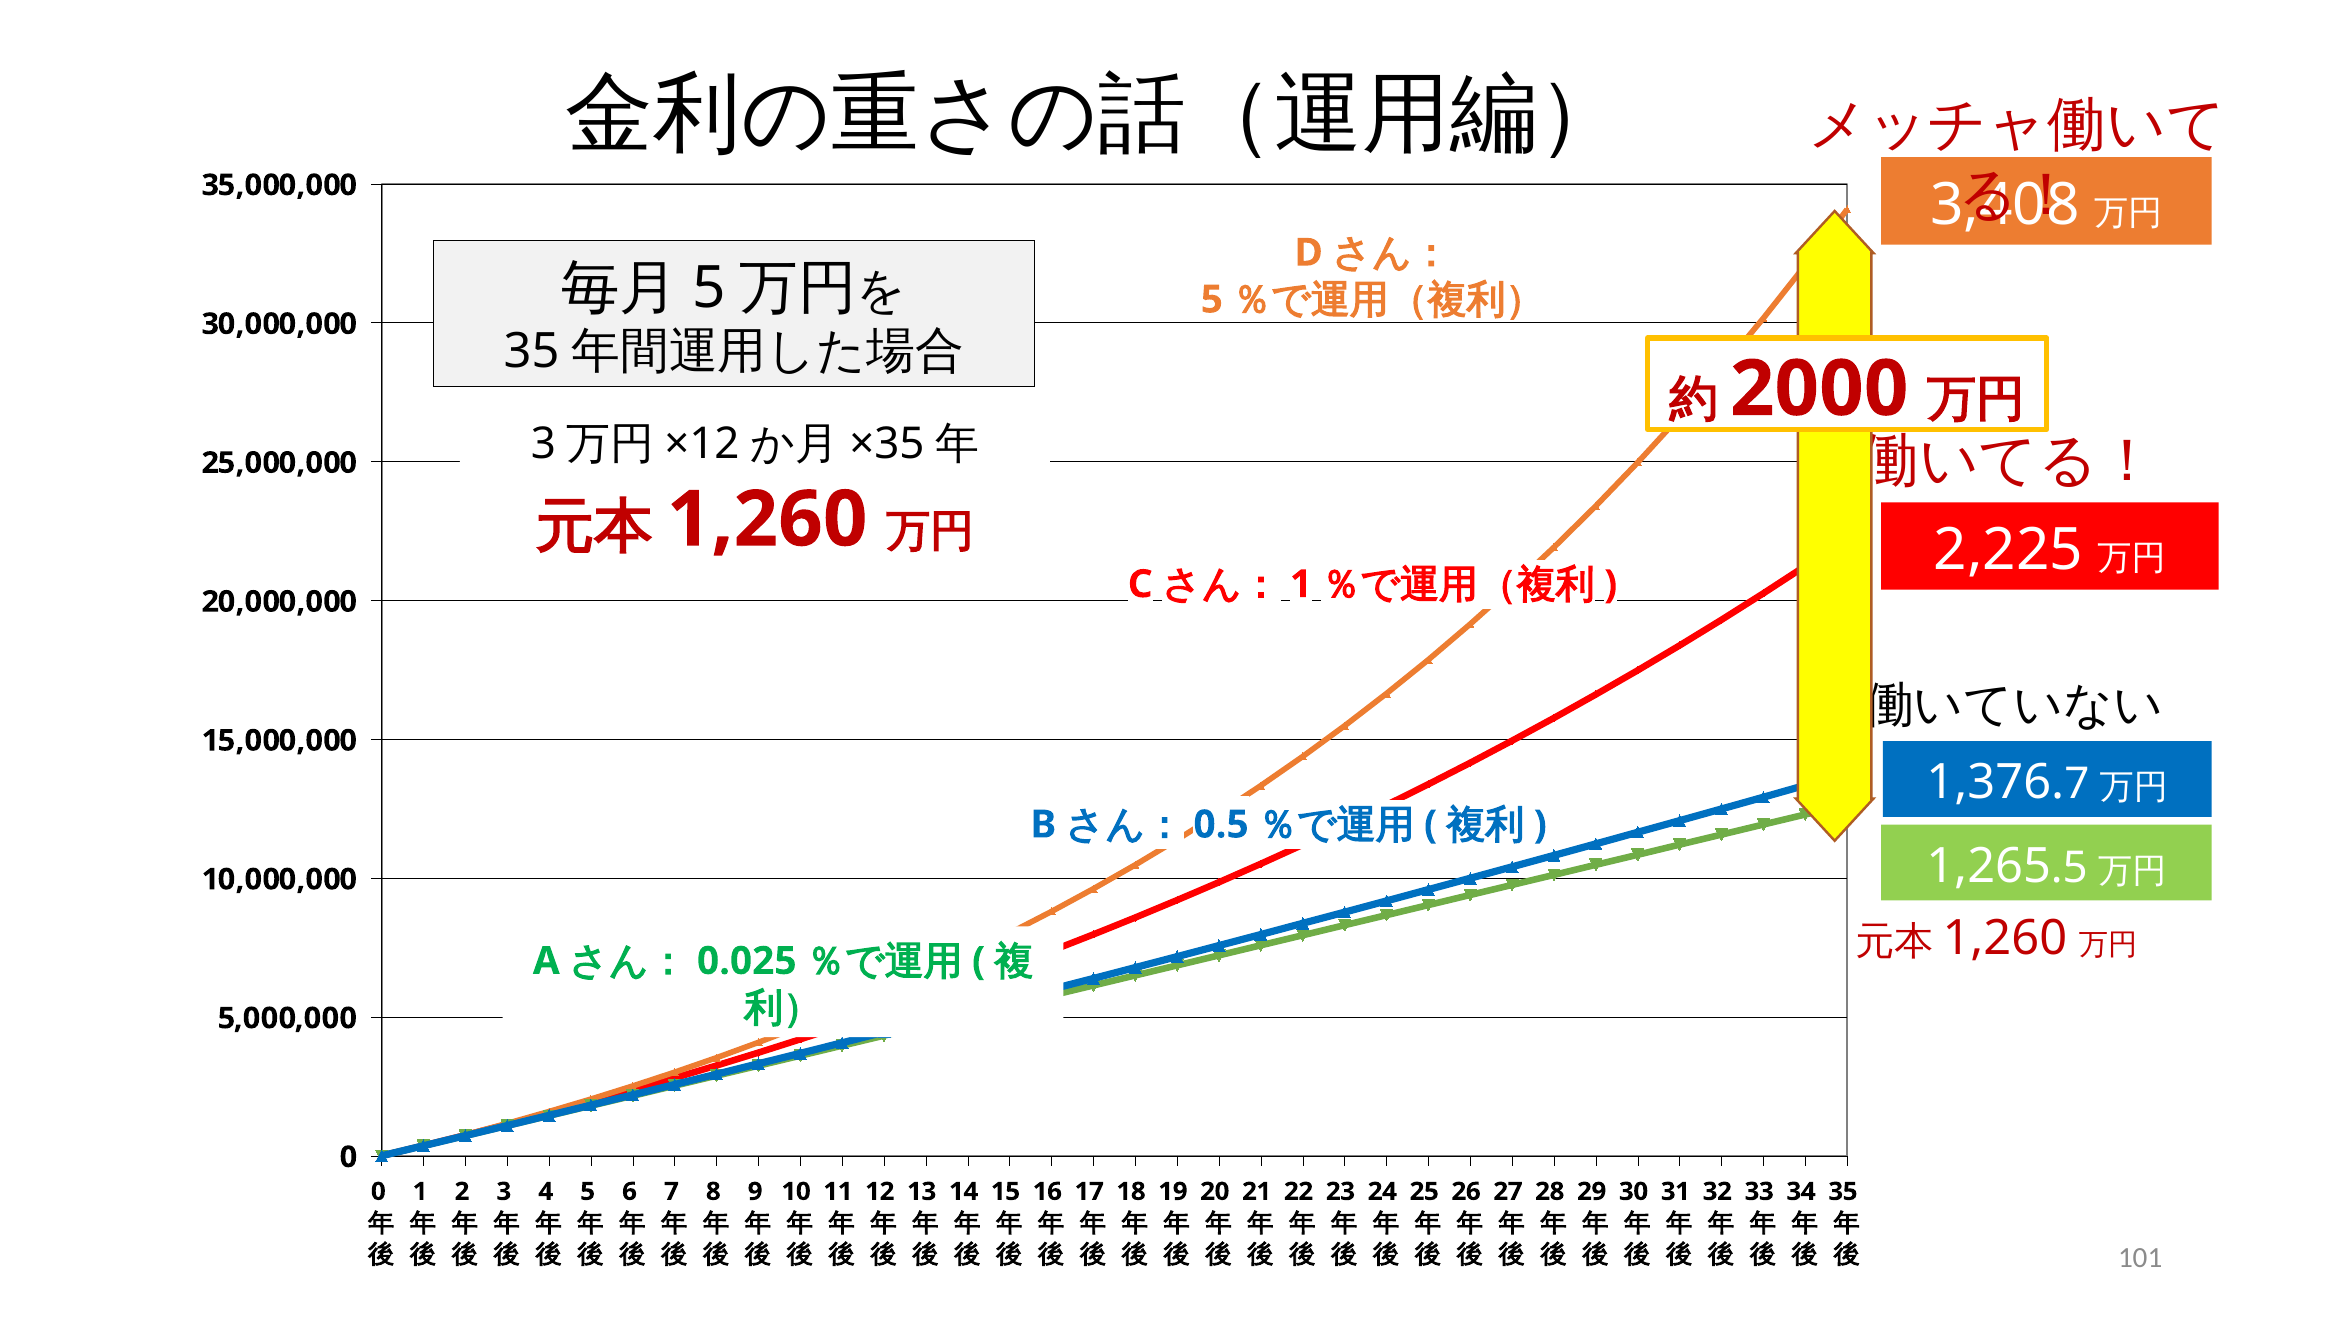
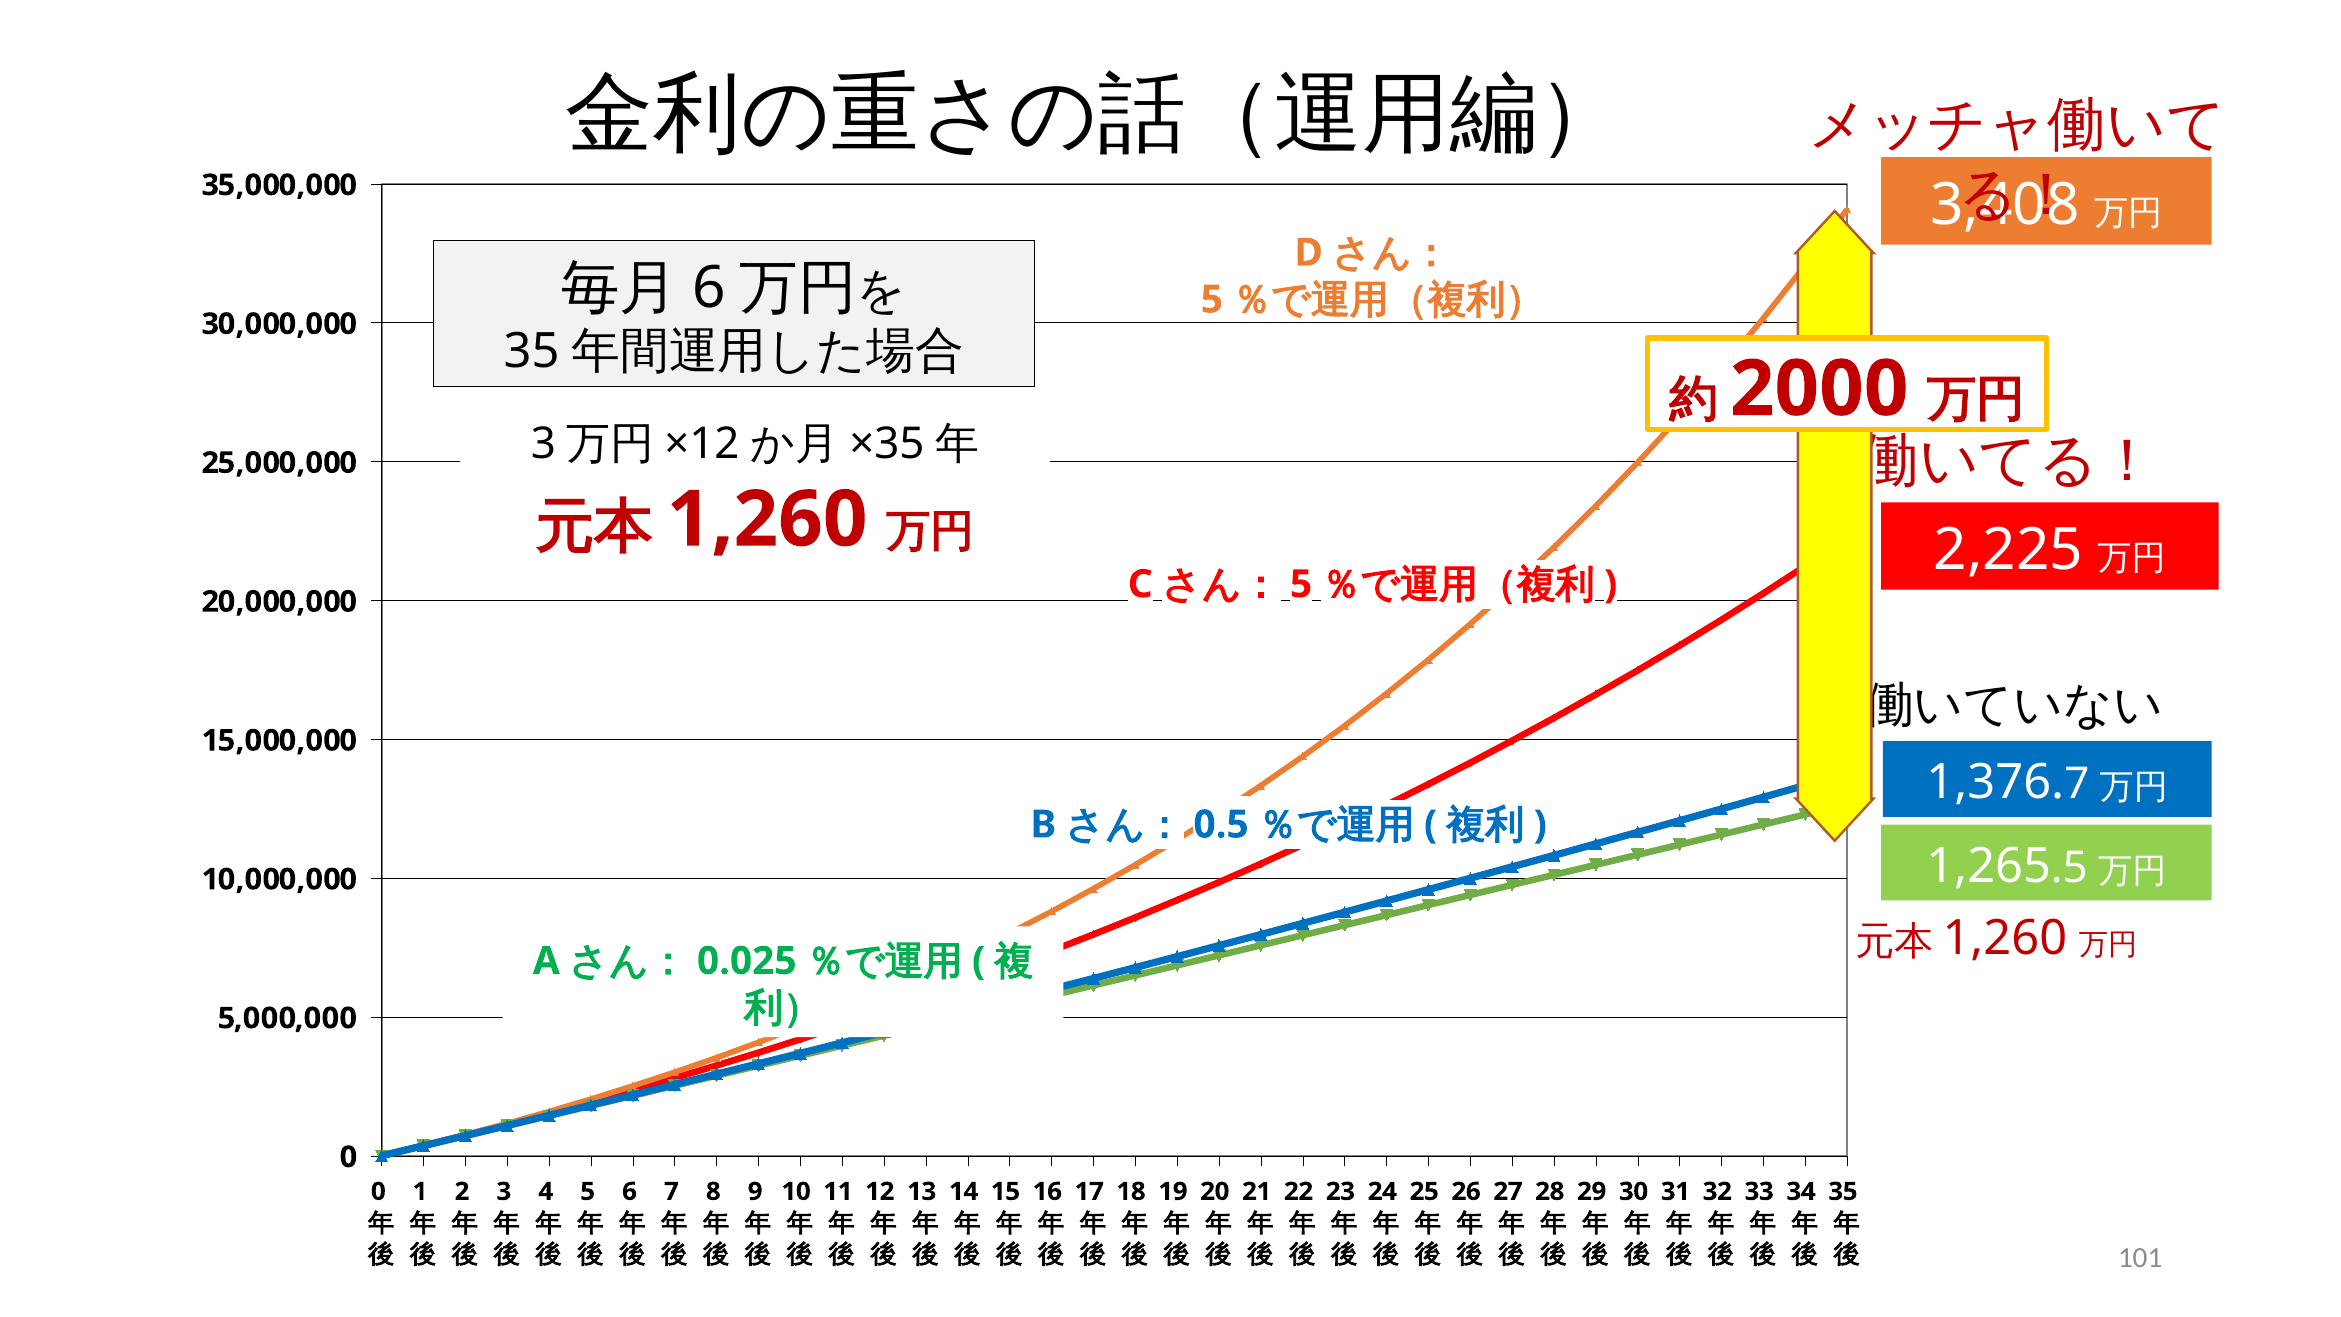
5: 5 -> 6 (709, 288)
1: 1 -> 5 (1301, 584)
